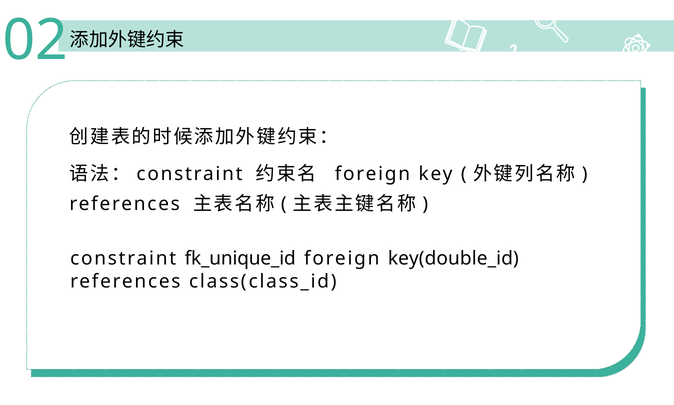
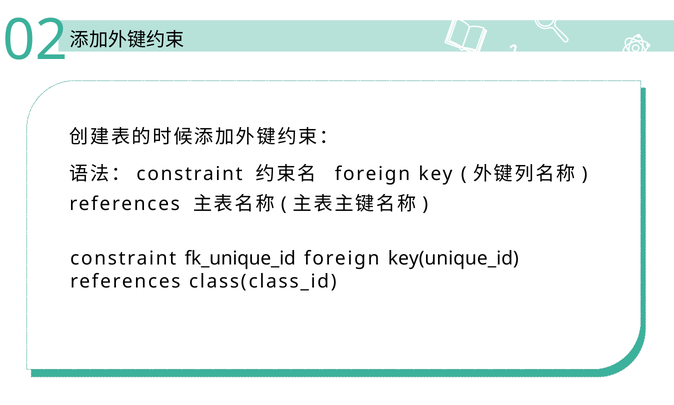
key(double_id: key(double_id -> key(unique_id (453, 258)
